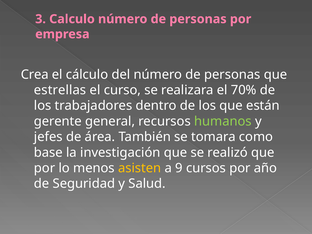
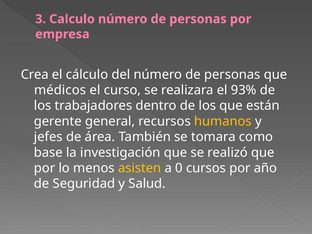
estrellas: estrellas -> médicos (60, 90)
70%: 70% -> 93% (244, 90)
humanos colour: light green -> yellow (223, 121)
9: 9 -> 0 (179, 168)
